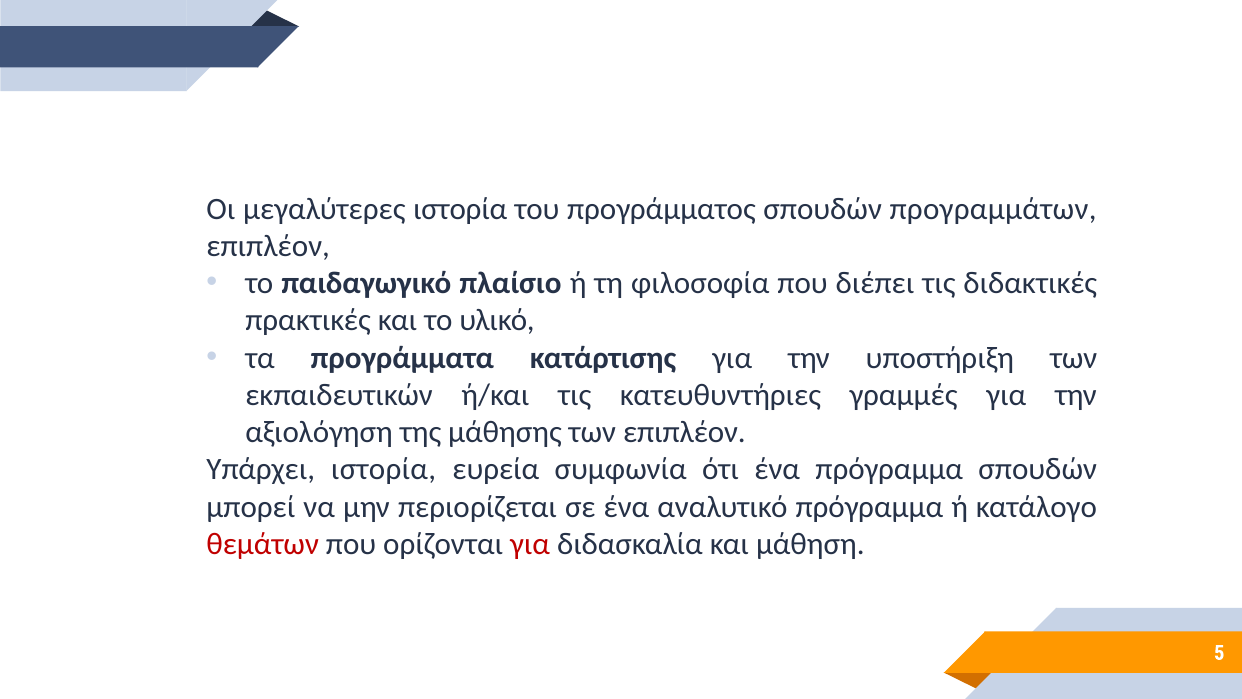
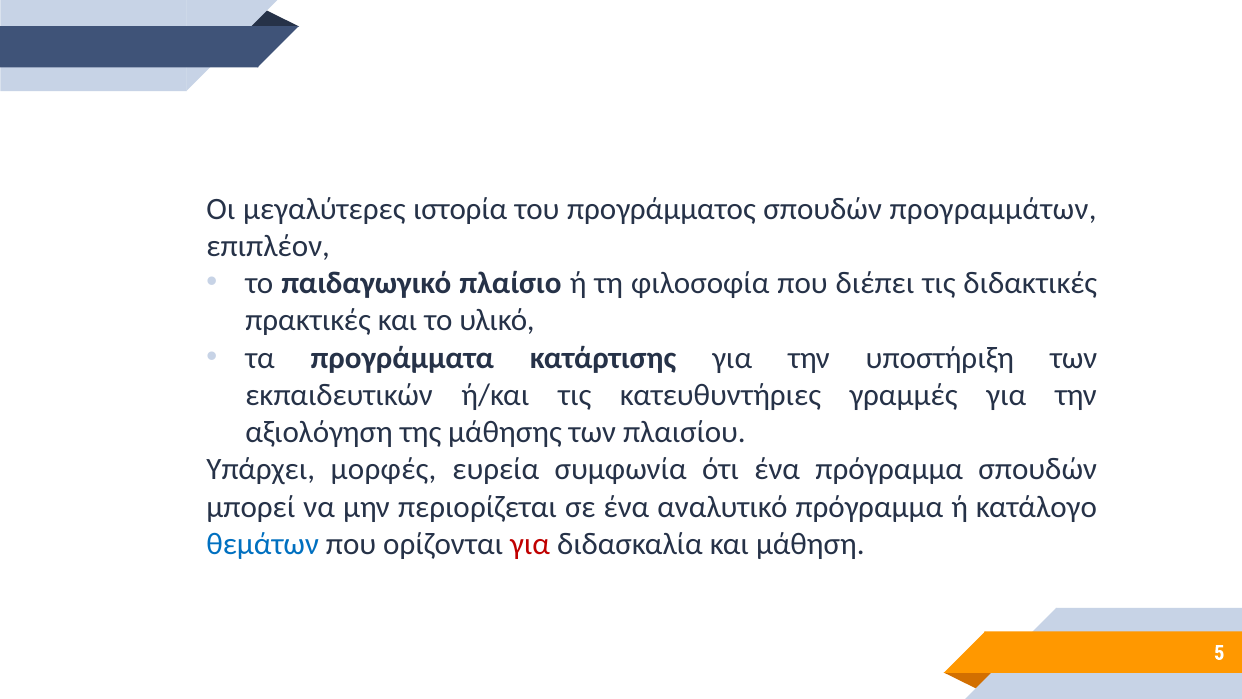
των επιπλέον: επιπλέον -> πλαισίου (684, 432)
Υπάρχει ιστορία: ιστορία -> μορφές (384, 469)
θεμάτων colour: red -> blue (263, 544)
